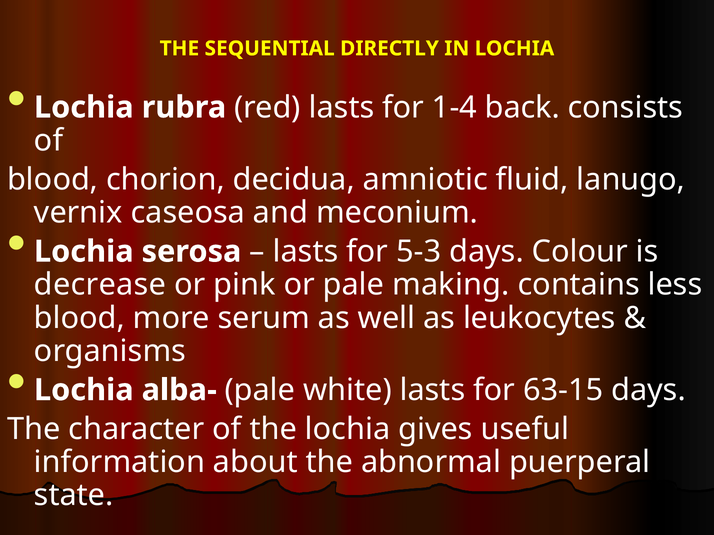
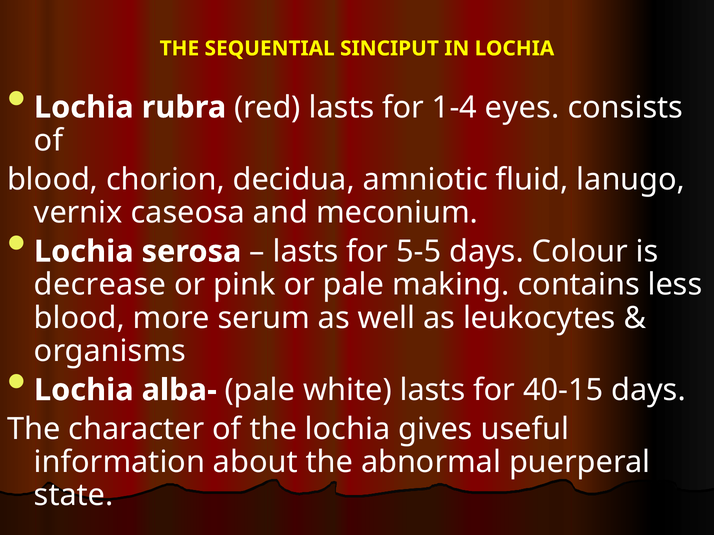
DIRECTLY: DIRECTLY -> SINCIPUT (389, 49)
back: back -> eyes (522, 107)
5-3: 5-3 -> 5-5 (419, 252)
63-15: 63-15 -> 40-15 (563, 390)
